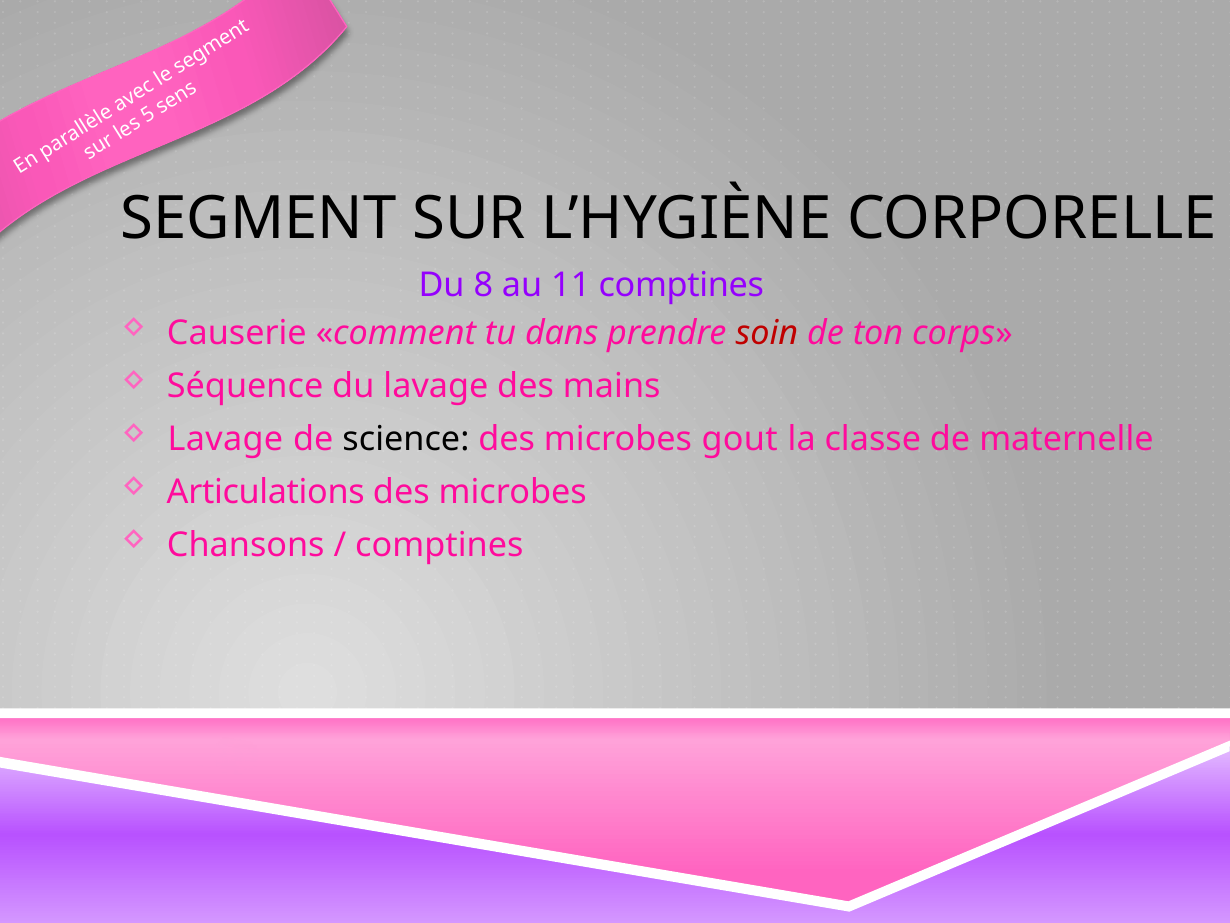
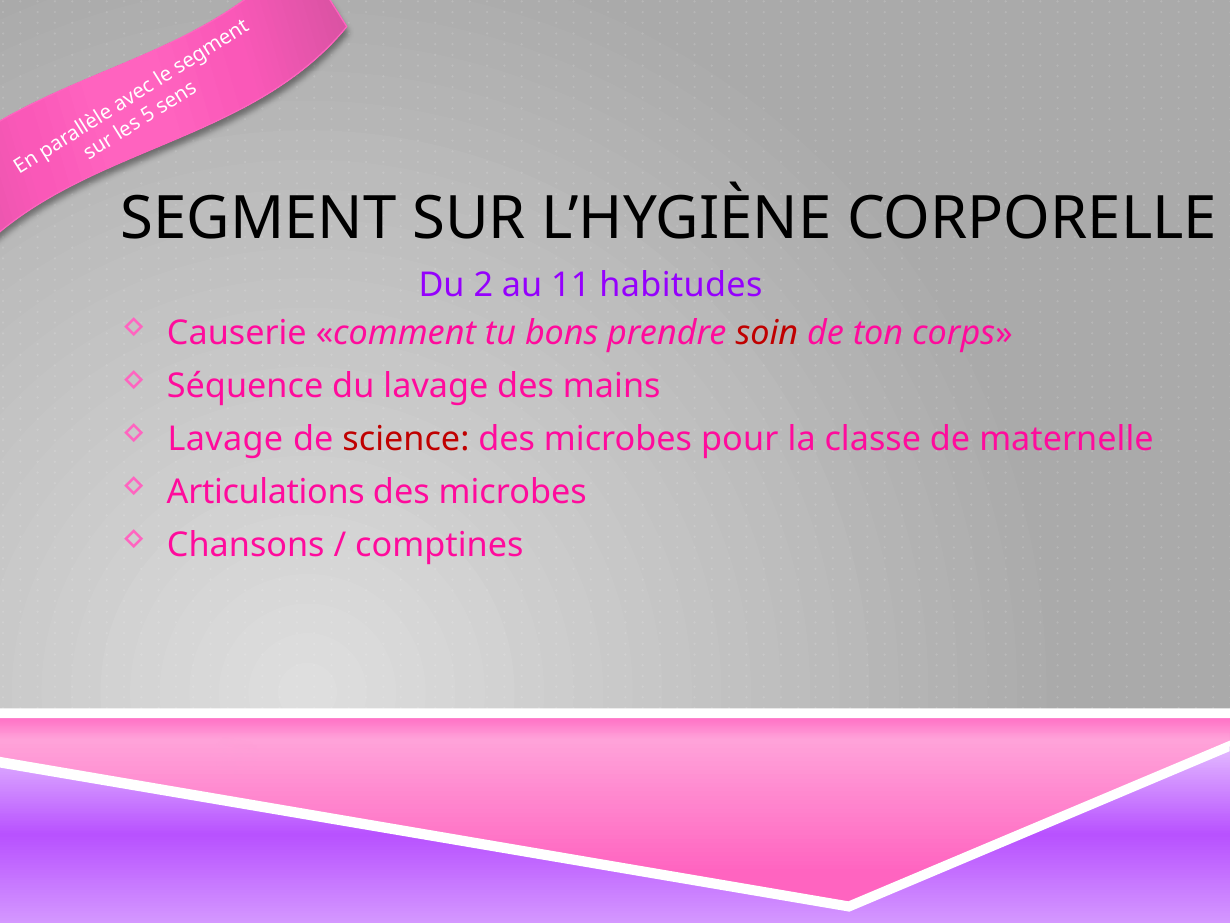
8: 8 -> 2 (483, 285)
11 comptines: comptines -> habitudes (681, 285)
dans: dans -> bons (562, 333)
science colour: black -> red (406, 439)
gout: gout -> pour (740, 439)
